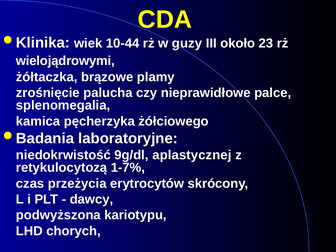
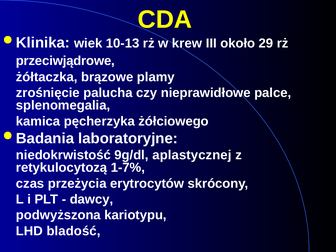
10-44: 10-44 -> 10-13 (123, 43)
guzy: guzy -> krew (187, 43)
23: 23 -> 29 (266, 43)
wielojądrowymi: wielojądrowymi -> przeciwjądrowe (65, 61)
chorych: chorych -> bladość (74, 231)
